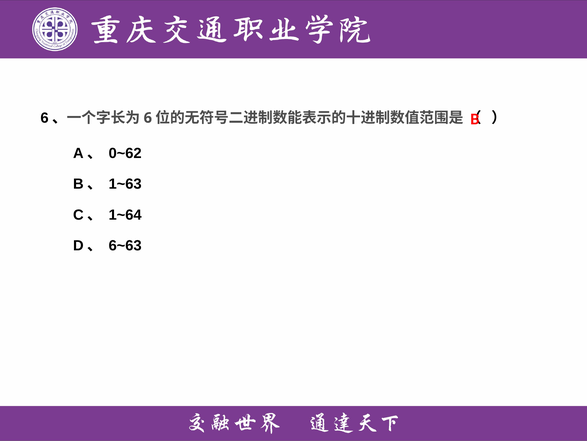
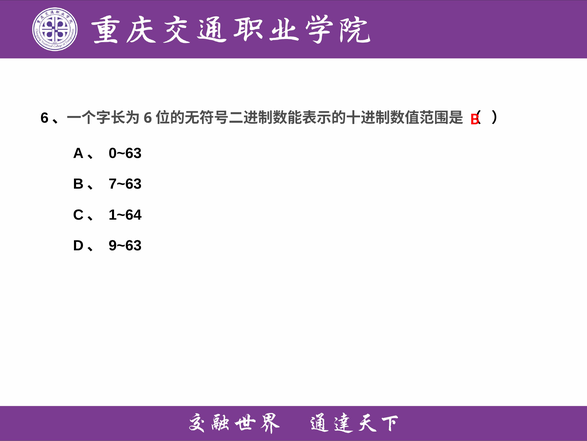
0~62: 0~62 -> 0~63 (125, 153)
1~63: 1~63 -> 7~63 (125, 184)
6~63: 6~63 -> 9~63 (125, 245)
